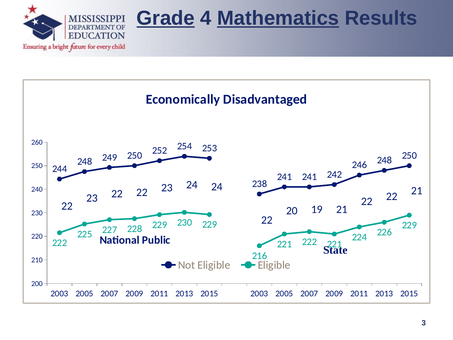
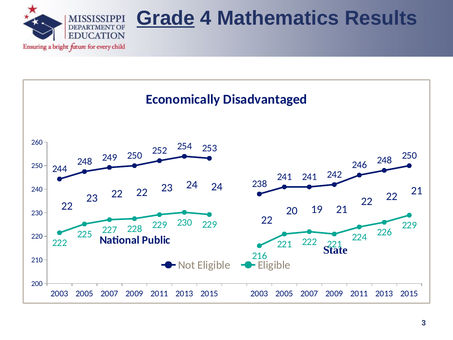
Mathematics underline: present -> none (278, 18)
